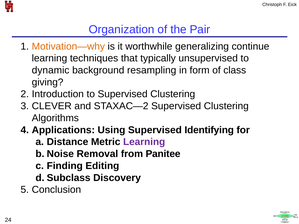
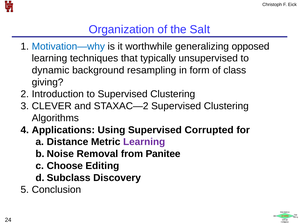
Pair: Pair -> Salt (200, 30)
Motivation—why colour: orange -> blue (68, 46)
continue: continue -> opposed (251, 46)
Identifying: Identifying -> Corrupted (209, 130)
Finding: Finding -> Choose (65, 166)
